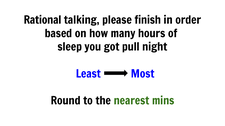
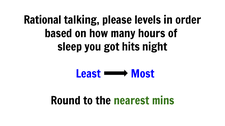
finish: finish -> levels (148, 20)
pull: pull -> hits (131, 47)
